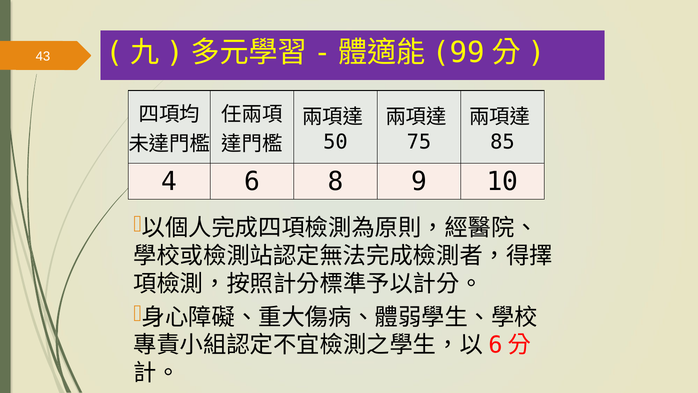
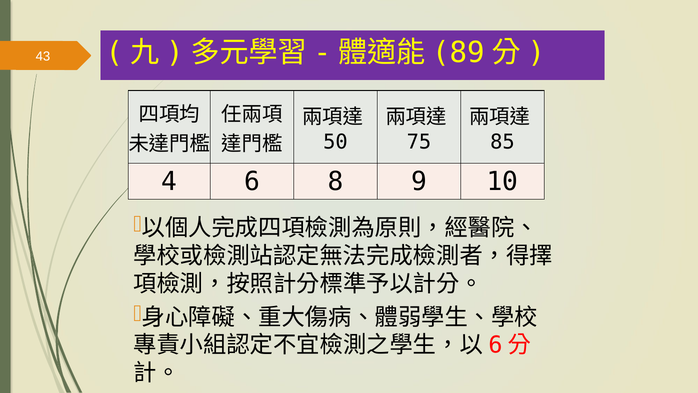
99: 99 -> 89 (459, 53)
